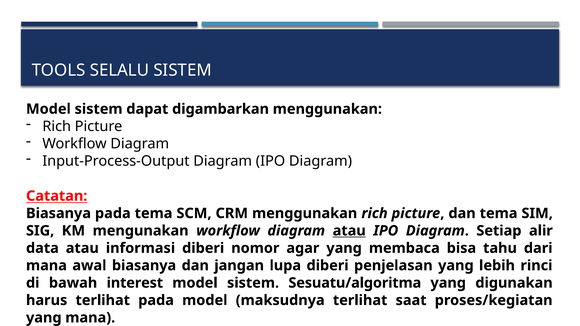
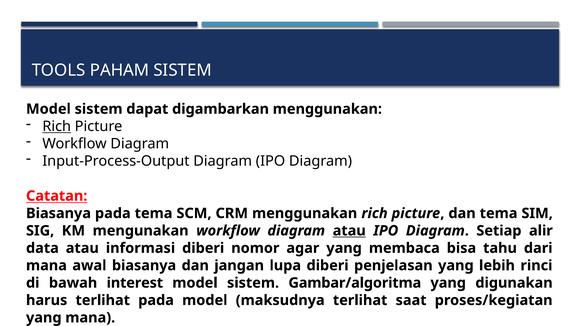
SELALU: SELALU -> PAHAM (120, 70)
Rich underline: none -> present (57, 126)
Sesuatu/algoritma: Sesuatu/algoritma -> Gambar/algoritma (355, 283)
